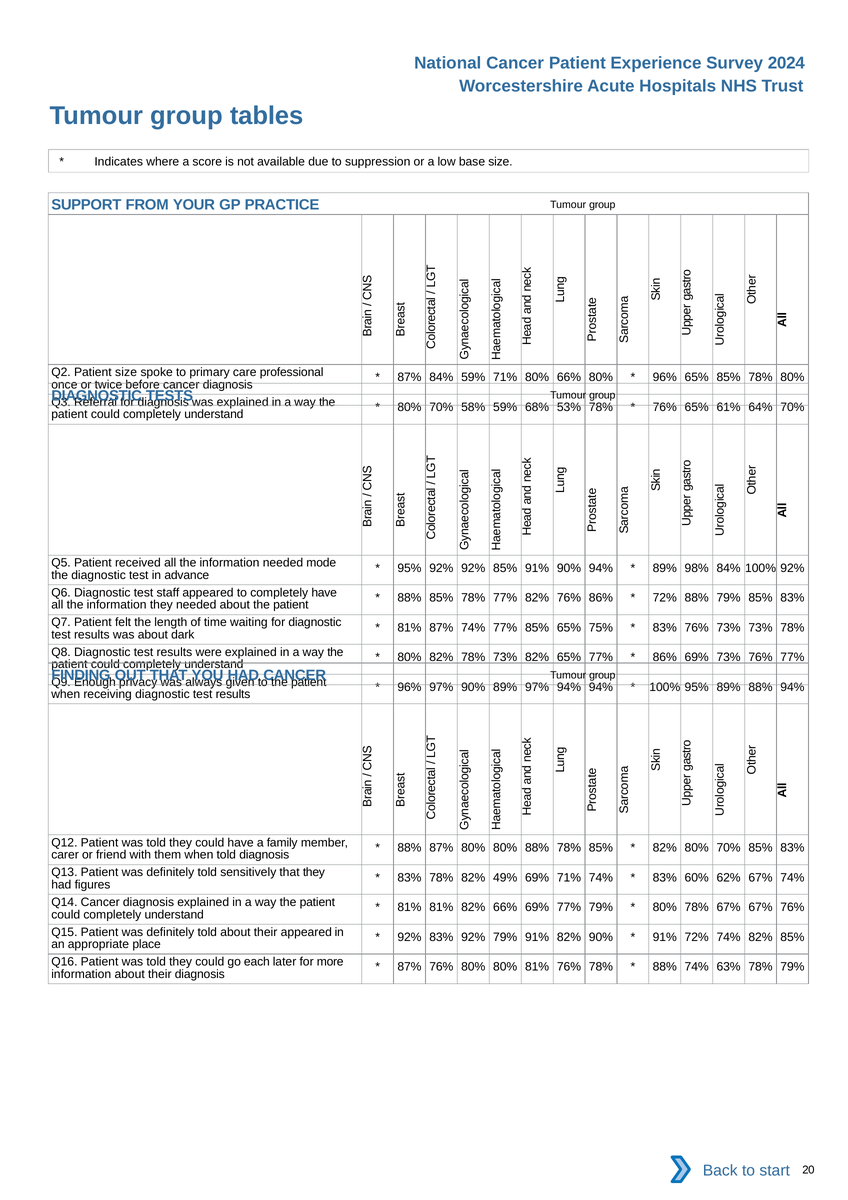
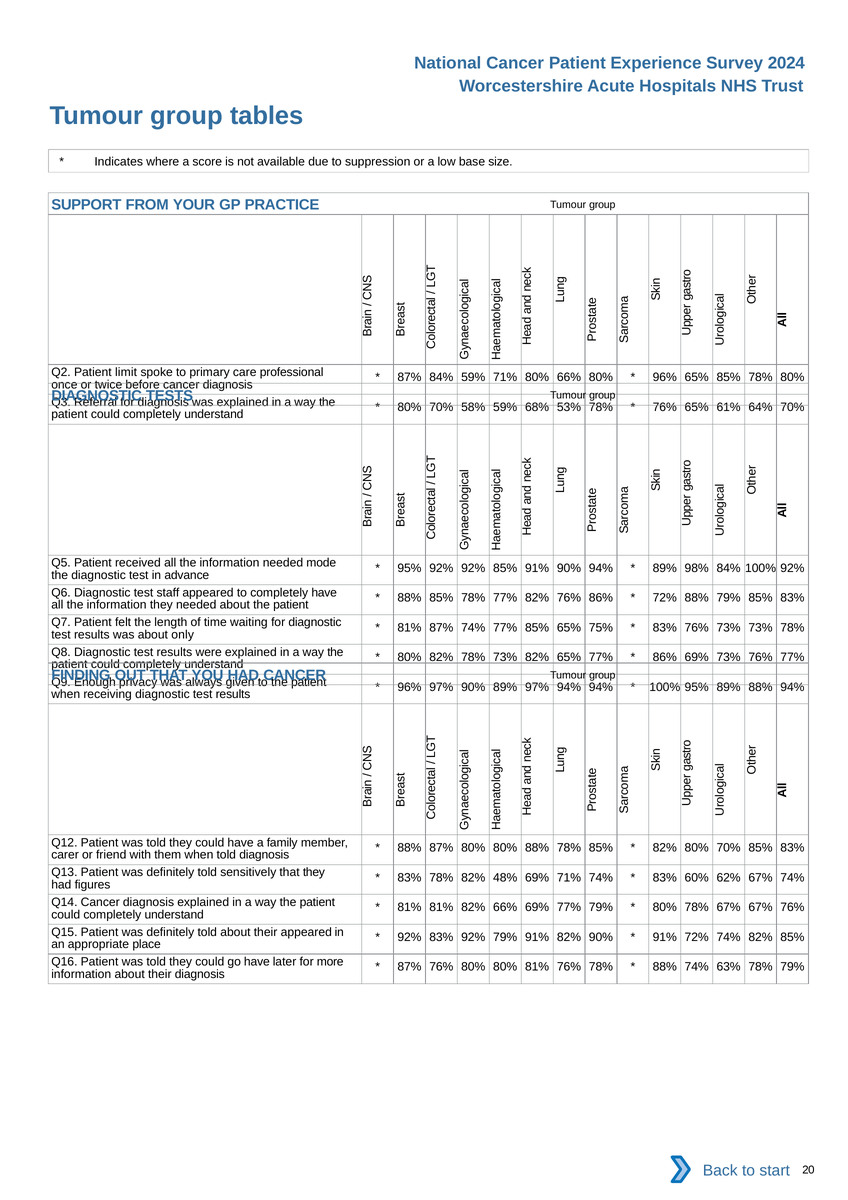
Patient size: size -> limit (126, 372)
dark: dark -> only (183, 635)
49%: 49% -> 48% (505, 878)
go each: each -> have (257, 962)
